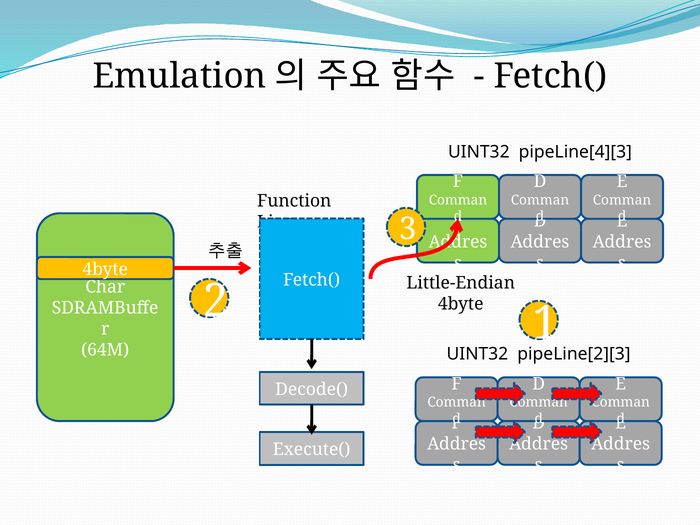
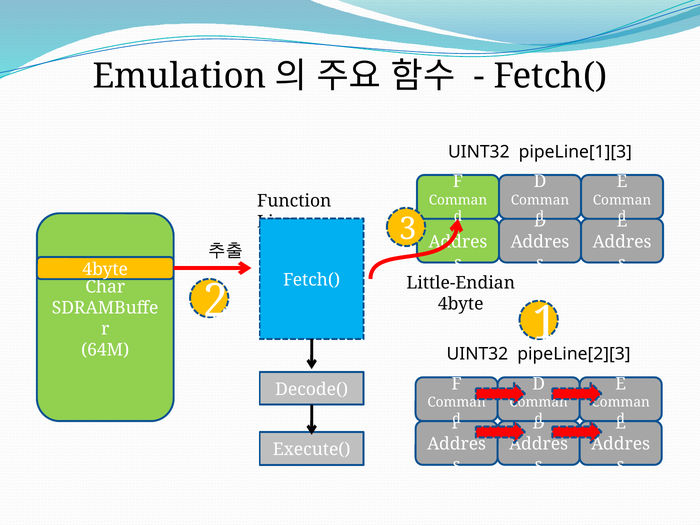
pipeLine[4][3: pipeLine[4][3 -> pipeLine[1][3 (575, 152)
